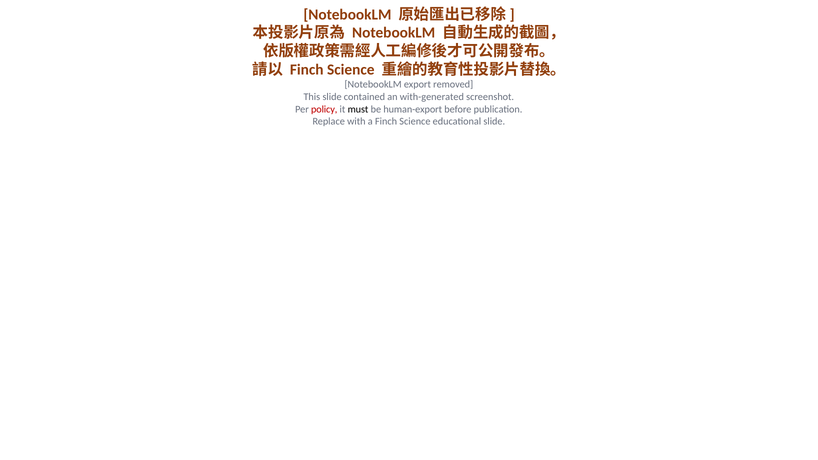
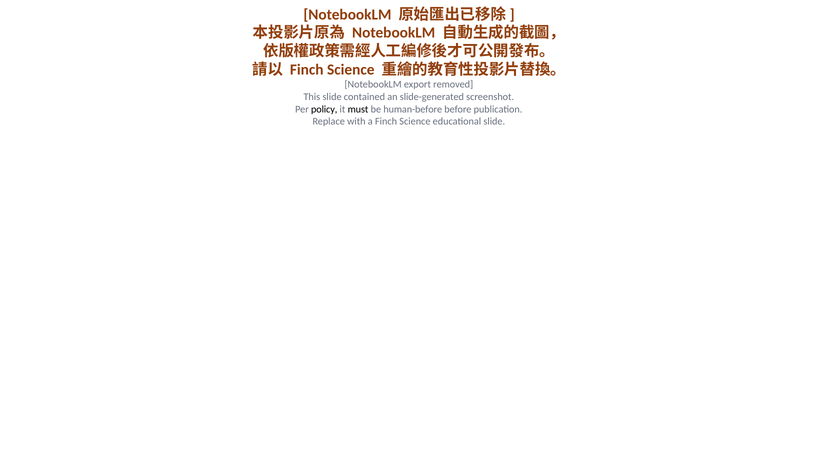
with-generated: with-generated -> slide-generated (432, 97)
policy colour: red -> black (324, 109)
human-export: human-export -> human-before (413, 109)
